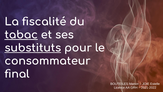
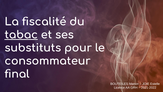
substituts underline: present -> none (33, 48)
